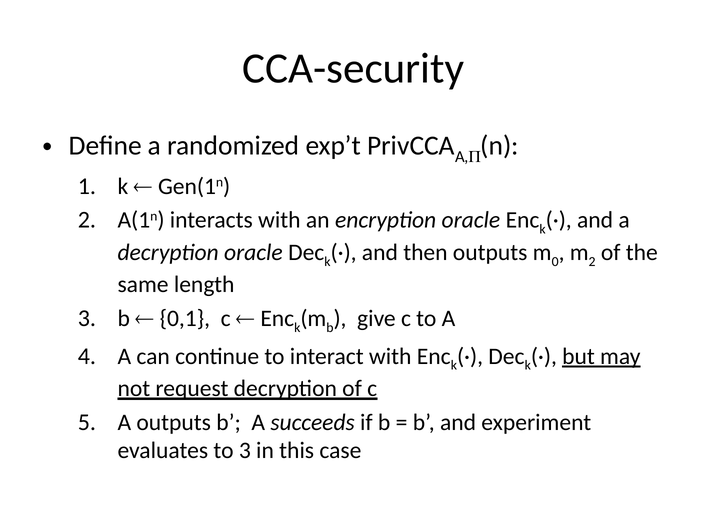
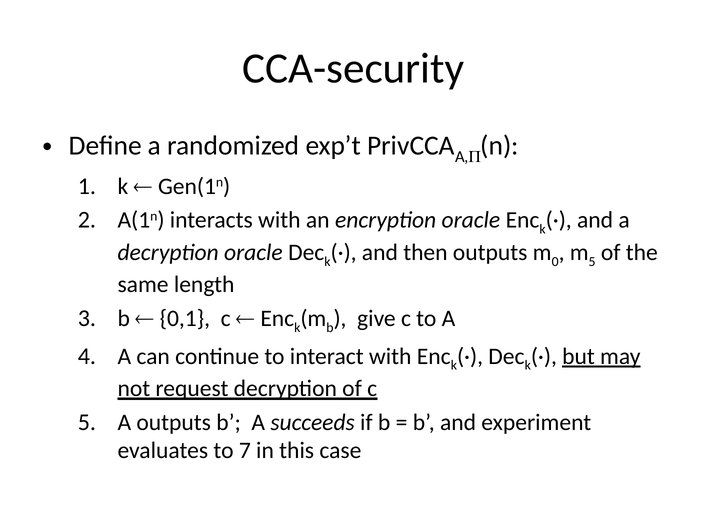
2: 2 -> 5 (592, 261)
to 3: 3 -> 7 (245, 450)
